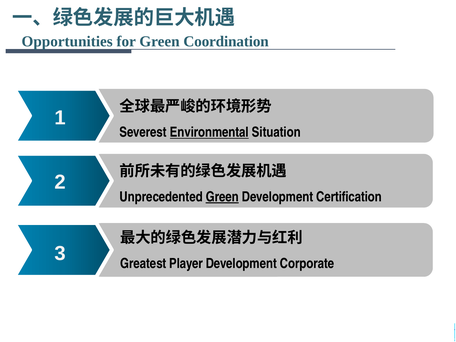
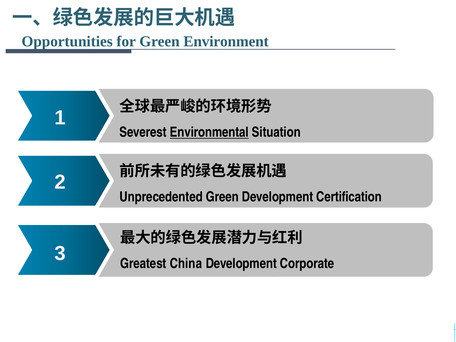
Coordination: Coordination -> Environment (226, 41)
Green underline: present -> none (222, 197)
Player: Player -> China (186, 264)
